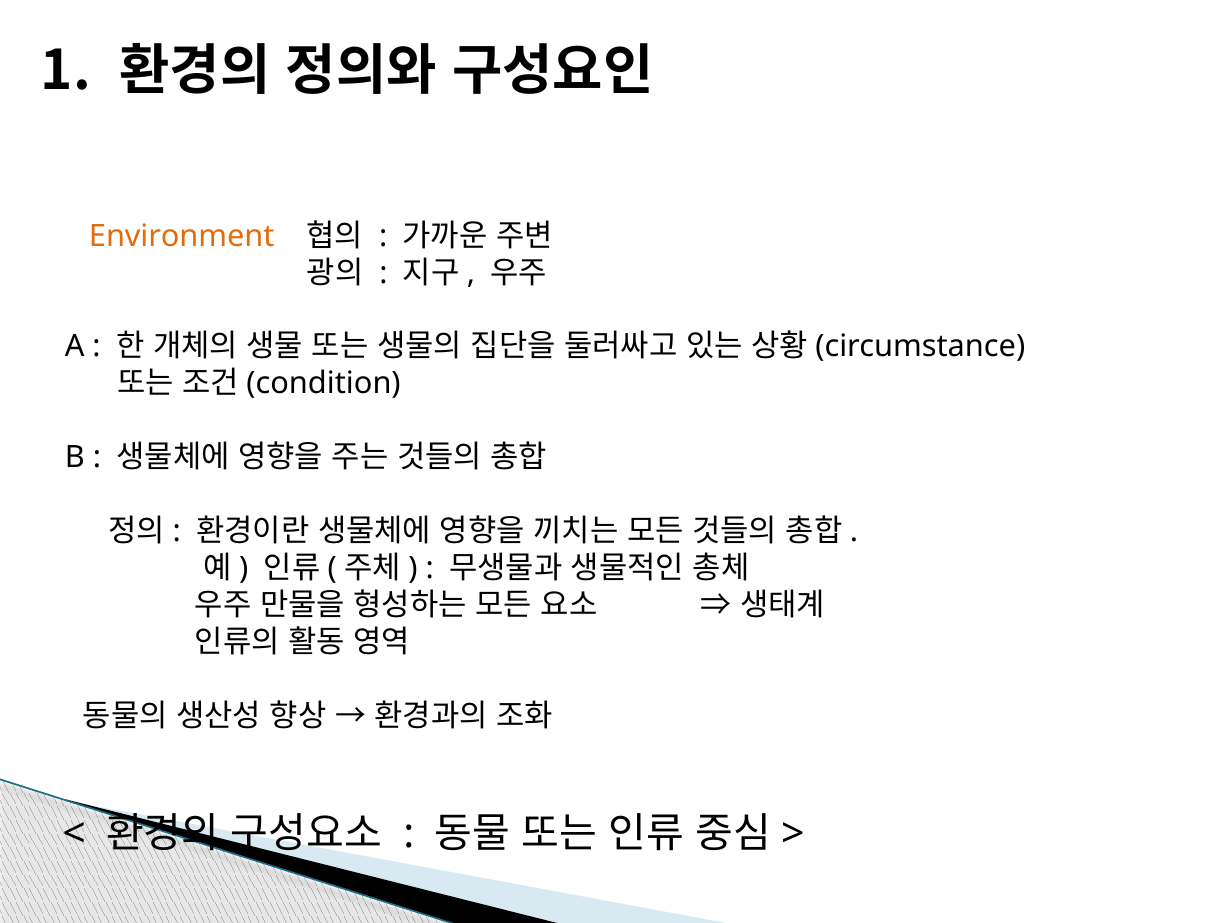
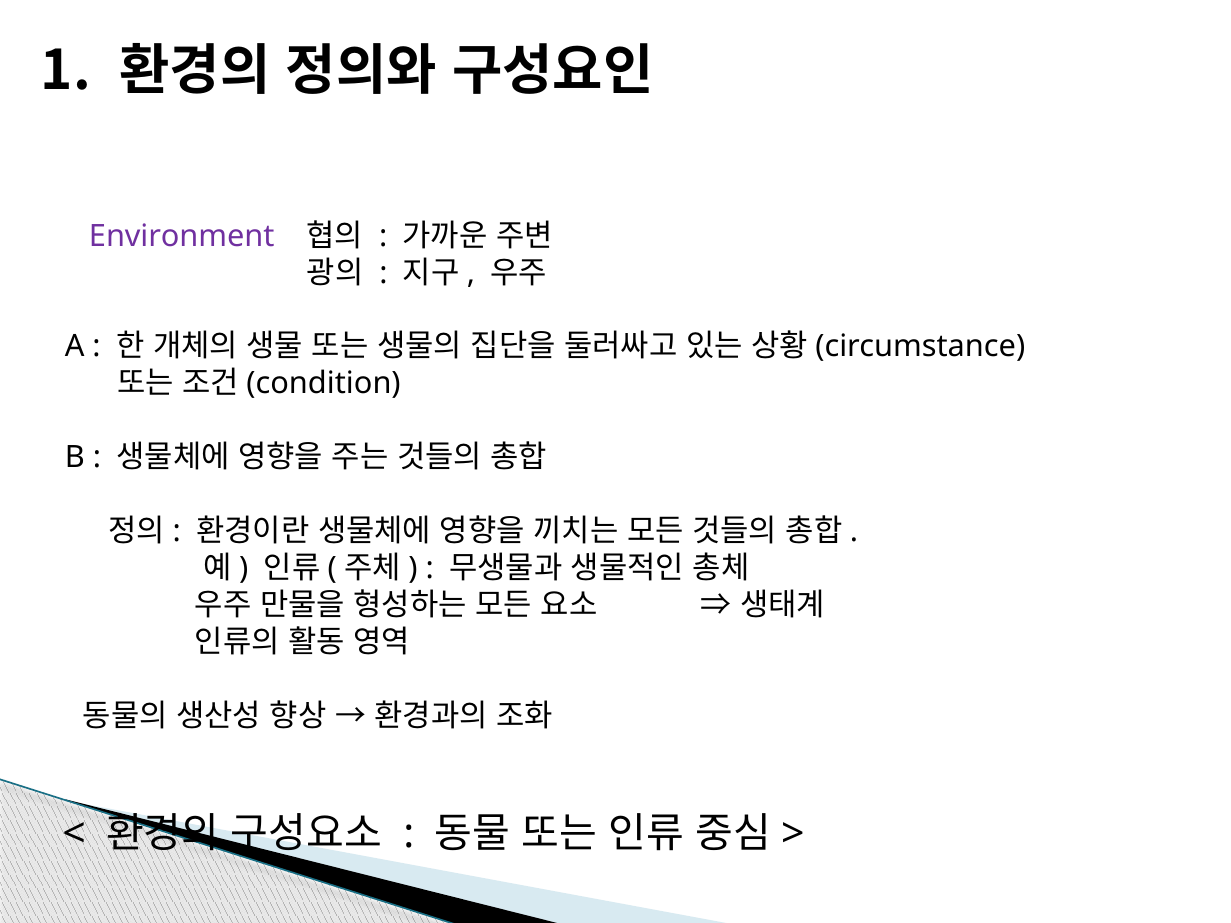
Environment colour: orange -> purple (182, 236)
